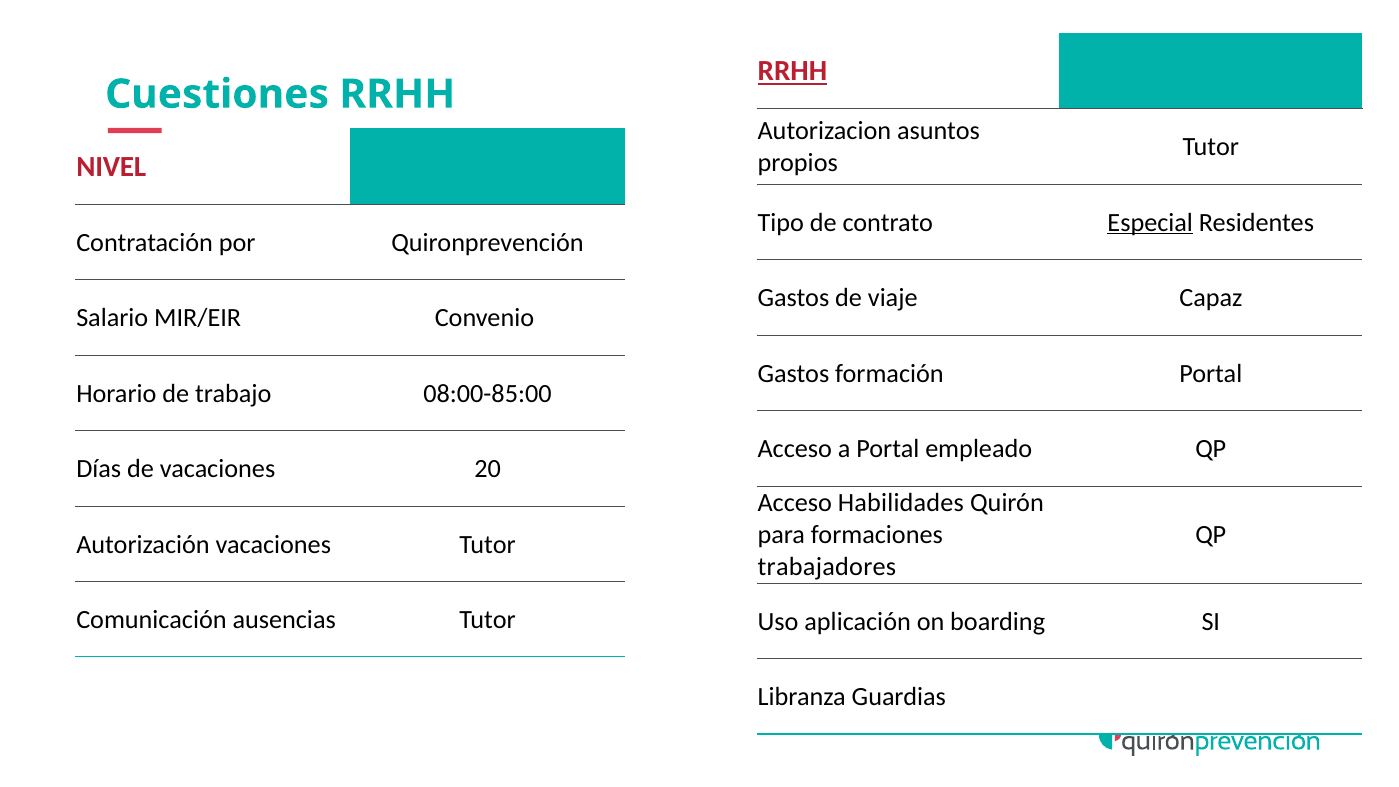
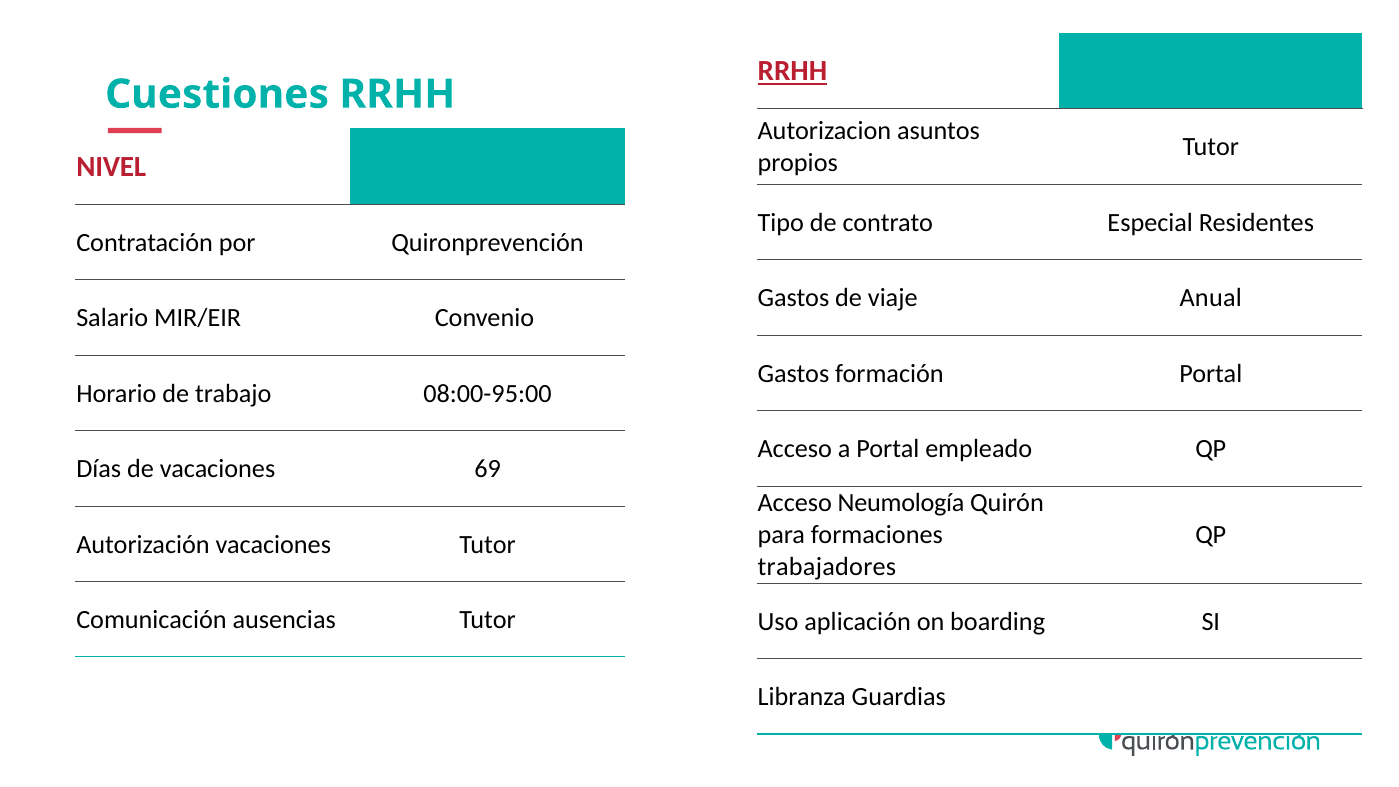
Especial underline: present -> none (1150, 222)
Capaz: Capaz -> Anual (1211, 298)
08:00-85:00: 08:00-85:00 -> 08:00-95:00 (487, 393)
20: 20 -> 69 (488, 469)
Habilidades: Habilidades -> Neumología (901, 503)
